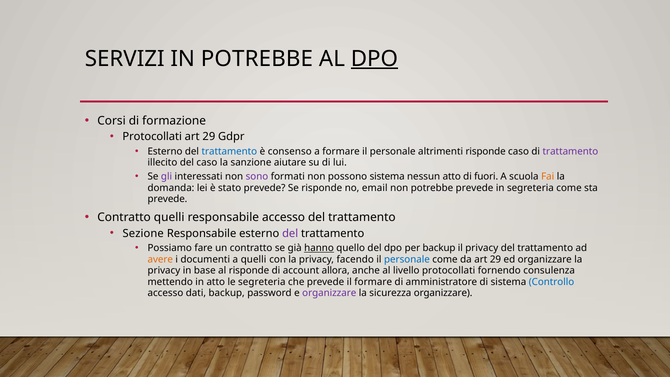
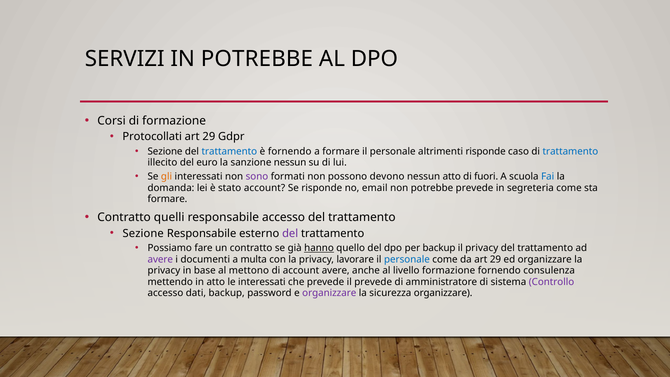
DPO underline: present -> none (374, 59)
Esterno: Esterno -> Sezione (165, 151)
è consenso: consenso -> fornendo (290, 151)
trattamento colour: purple -> blue (570, 151)
del caso: caso -> euro (207, 163)
sanzione aiutare: aiutare -> nessun (290, 163)
gli colour: purple -> orange (167, 177)
possono sistema: sistema -> devono (387, 177)
Fai colour: orange -> blue (548, 177)
stato prevede: prevede -> account (265, 188)
prevede: prevede -> formare (167, 199)
avere colour: orange -> purple (160, 259)
a quelli: quelli -> multa (254, 259)
facendo: facendo -> lavorare (355, 259)
al risponde: risponde -> mettono (249, 271)
account allora: allora -> avere (336, 271)
livello protocollati: protocollati -> formazione (449, 271)
le segreteria: segreteria -> interessati (262, 282)
il formare: formare -> prevede (373, 282)
Controllo colour: blue -> purple (552, 282)
